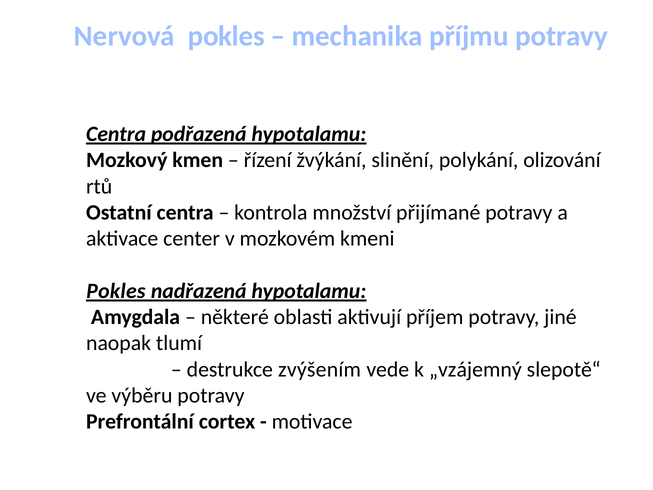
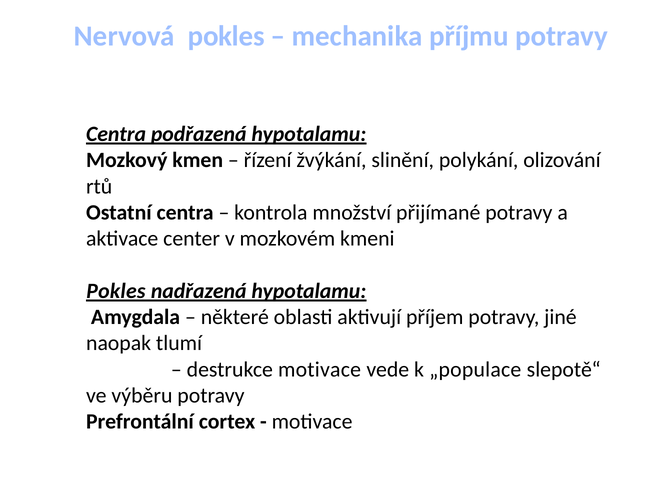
destrukce zvýšením: zvýšením -> motivace (320, 369)
„vzájemný: „vzájemný -> „populace (475, 369)
